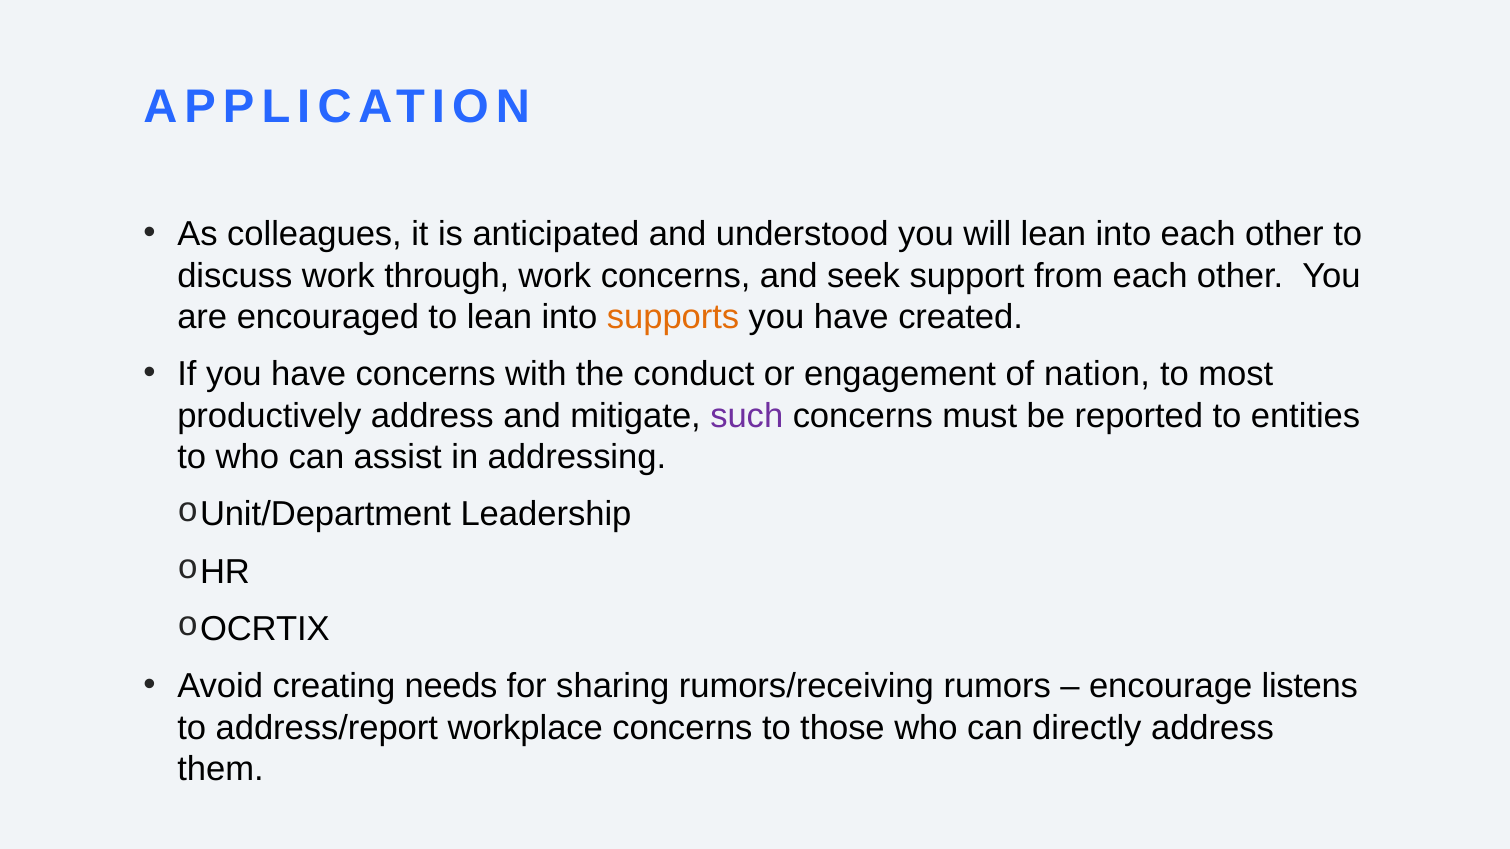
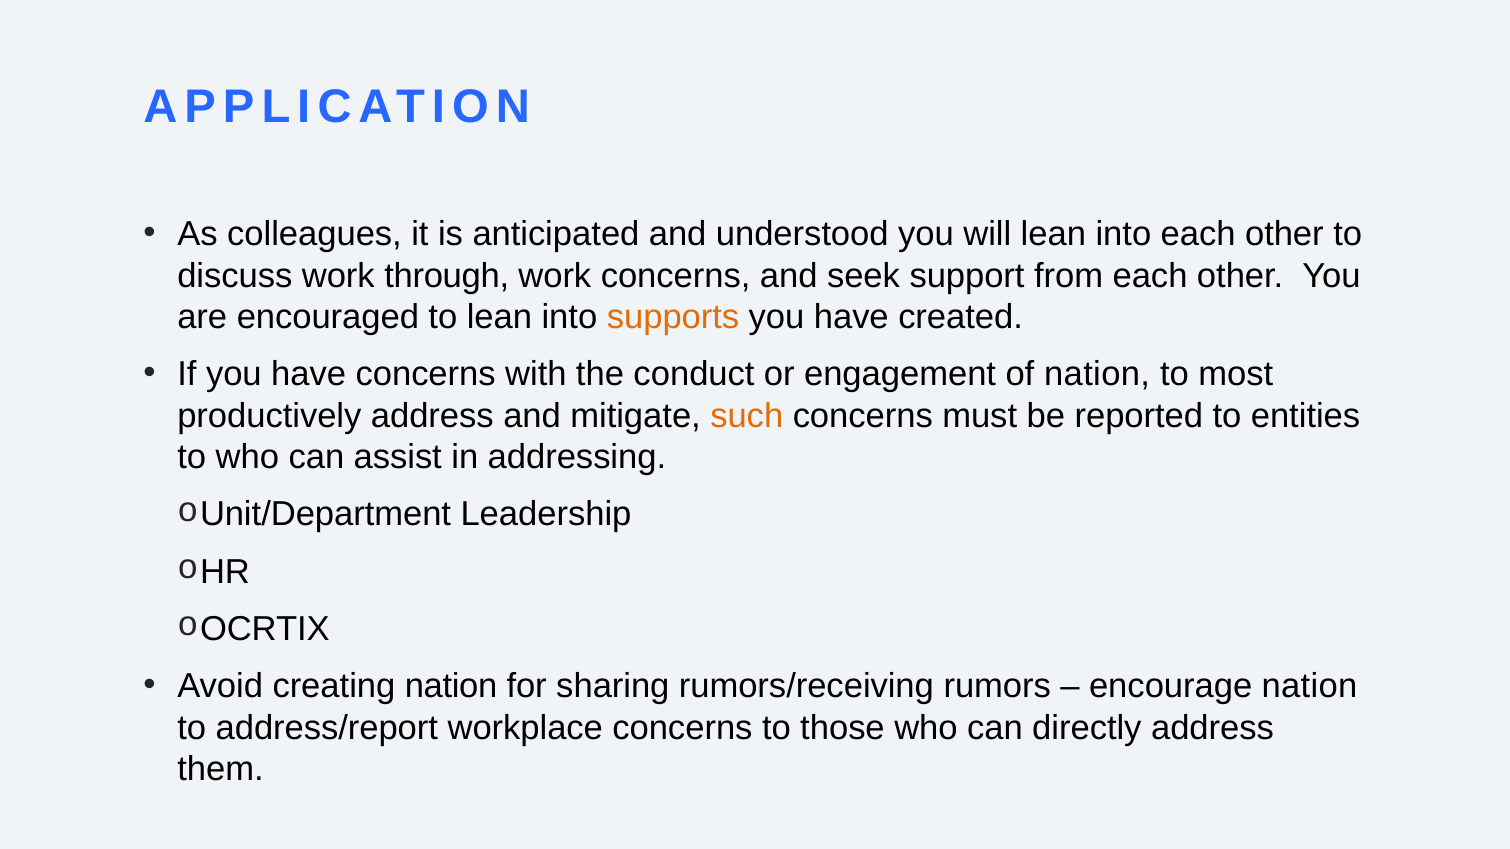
such colour: purple -> orange (747, 416)
creating needs: needs -> nation (451, 687)
encourage listens: listens -> nation (1309, 687)
